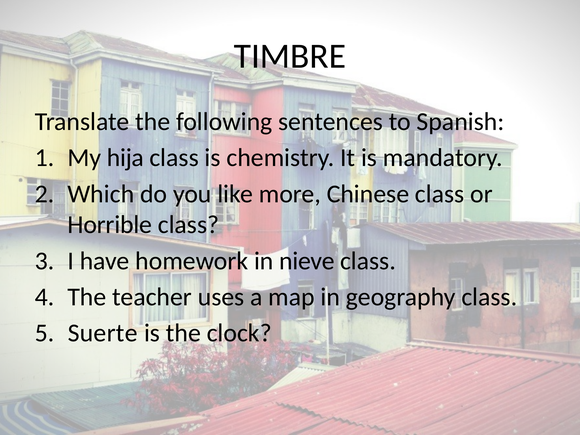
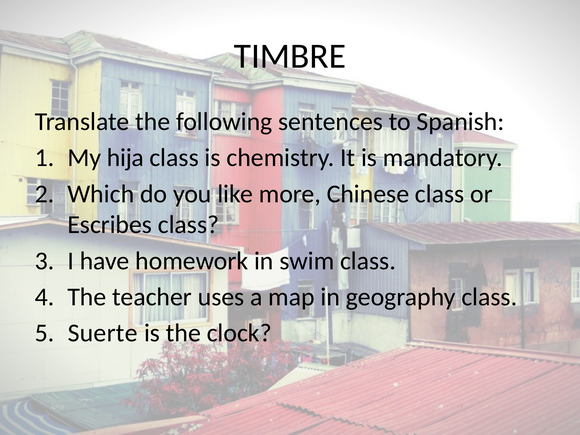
Horrible: Horrible -> Escribes (110, 225)
nieve: nieve -> swim (307, 261)
